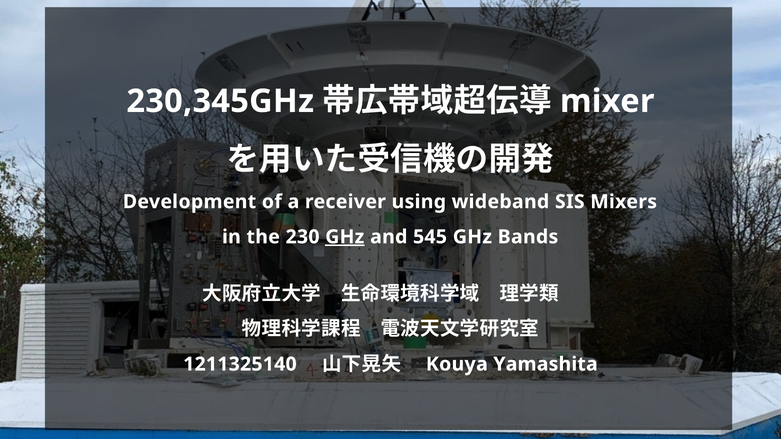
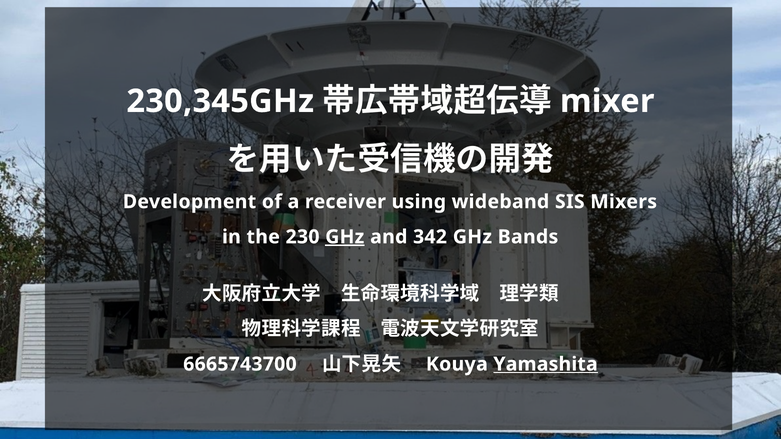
545: 545 -> 342 (430, 237)
1211325140: 1211325140 -> 6665743700 (240, 364)
Yamashita underline: none -> present (546, 364)
